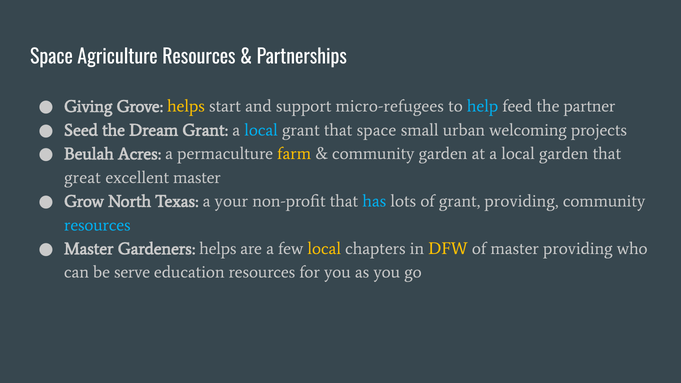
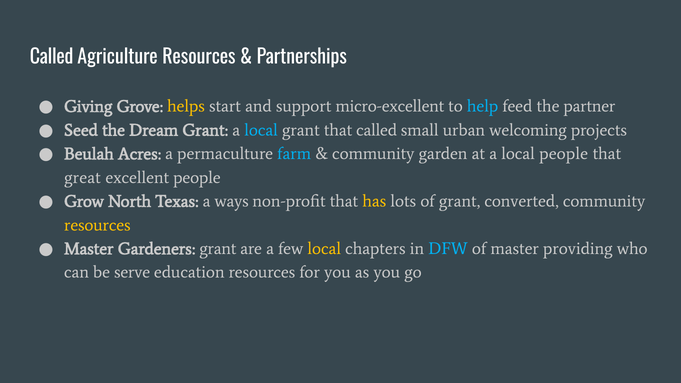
Space: Space -> Called (52, 57)
micro-refugees: micro-refugees -> micro-excellent (390, 106)
that space: space -> called (377, 130)
farm colour: yellow -> light blue (294, 154)
local garden: garden -> people (564, 154)
excellent master: master -> people (197, 178)
your: your -> ways (232, 201)
has colour: light blue -> yellow (374, 201)
grant providing: providing -> converted (522, 201)
resources colour: light blue -> yellow (97, 225)
Gardeners helps: helps -> grant (218, 249)
DFW colour: yellow -> light blue (448, 249)
